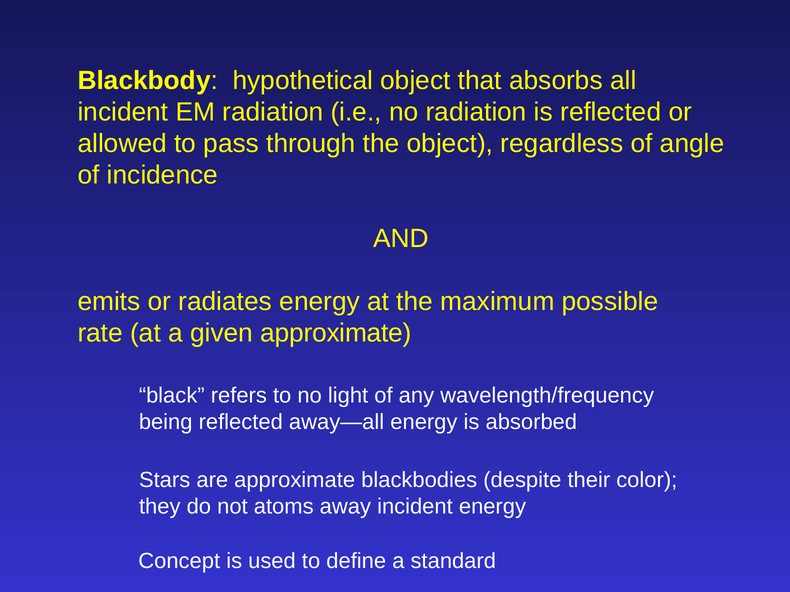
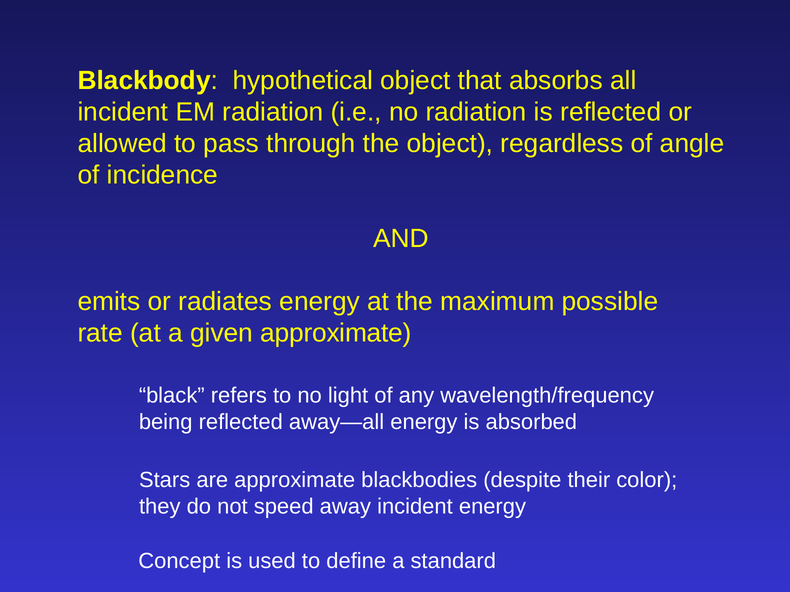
atoms: atoms -> speed (284, 507)
